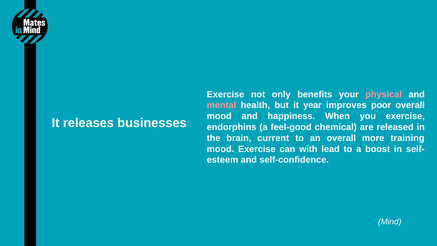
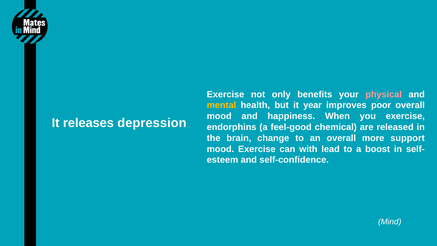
mental colour: pink -> yellow (221, 105)
businesses: businesses -> depression (152, 123)
current: current -> change (273, 138)
training: training -> support (408, 138)
